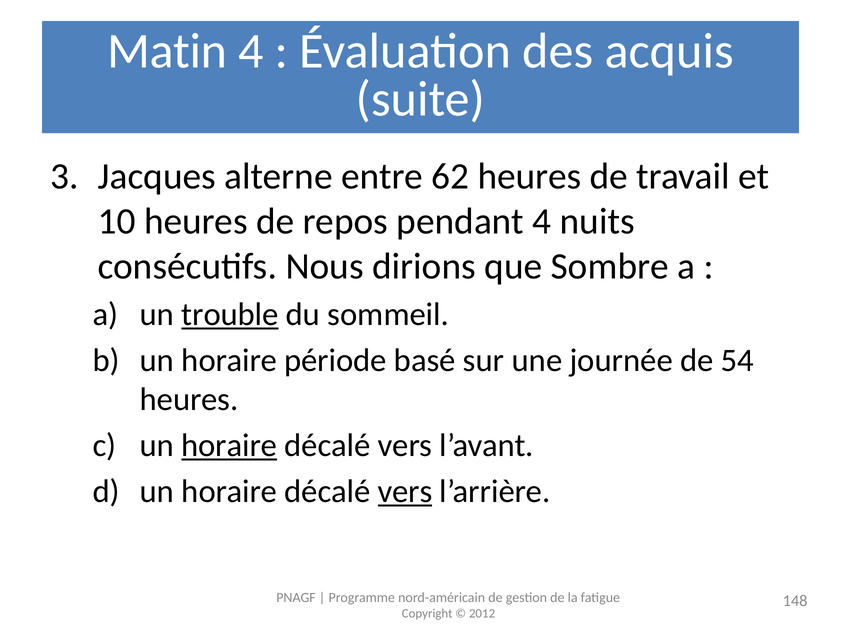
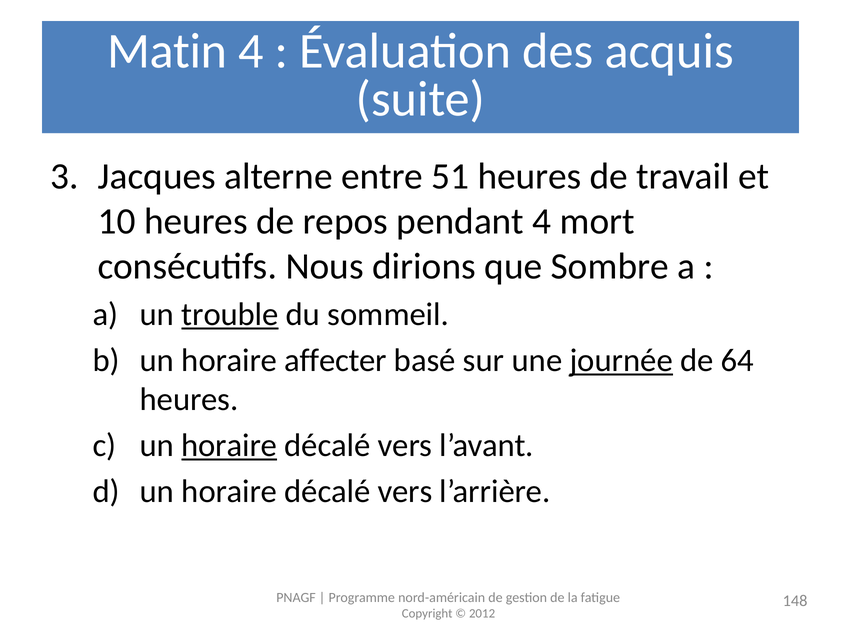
62: 62 -> 51 (450, 176)
nuits: nuits -> mort (597, 221)
période: période -> affecter (336, 360)
journée underline: none -> present (621, 360)
54: 54 -> 64 (737, 360)
vers underline: present -> none (405, 491)
